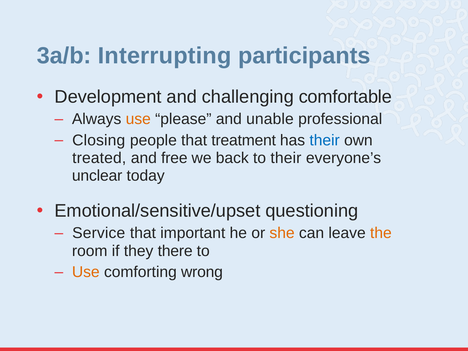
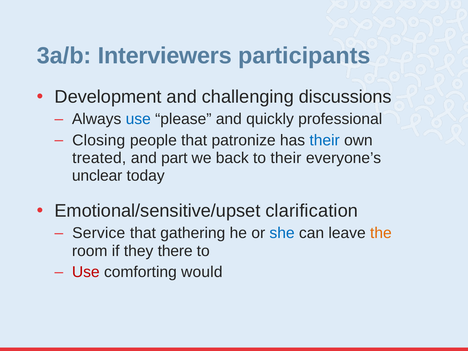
Interrupting: Interrupting -> Interviewers (165, 56)
comfortable: comfortable -> discussions (345, 97)
use colour: orange -> blue (138, 119)
unable: unable -> quickly (270, 119)
treatment: treatment -> patronize (244, 140)
free: free -> part (174, 158)
questioning: questioning -> clarification (312, 211)
important: important -> gathering (193, 233)
she colour: orange -> blue (282, 233)
Use colour: orange -> red (86, 272)
wrong: wrong -> would (202, 272)
